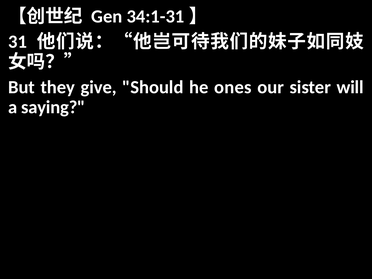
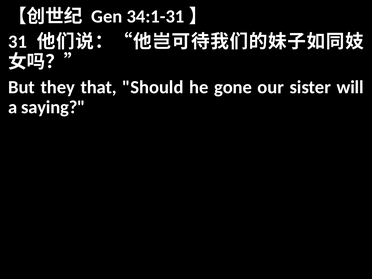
give: give -> that (99, 87)
ones: ones -> gone (233, 87)
